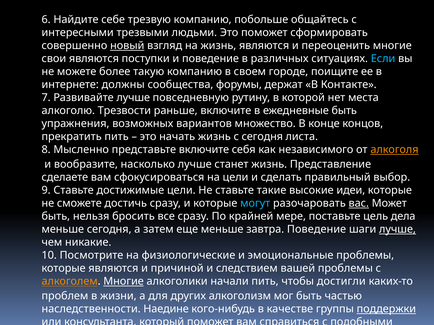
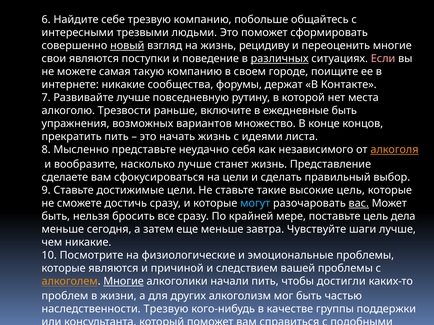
жизнь являются: являются -> рецидиву (264, 46)
различных underline: none -> present (280, 59)
Если colour: light blue -> pink (383, 59)
более: более -> самая (115, 72)
интернете должны: должны -> никакие (123, 85)
с сегодня: сегодня -> идеями (262, 137)
представьте включите: включите -> неудачно (204, 150)
высокие идеи: идеи -> цель (351, 191)
завтра Поведение: Поведение -> Чувствуйте (317, 230)
лучше underline: present -> none (397, 230)
наследственности Наедине: Наедине -> Трезвую (166, 309)
поддержки underline: present -> none (386, 309)
